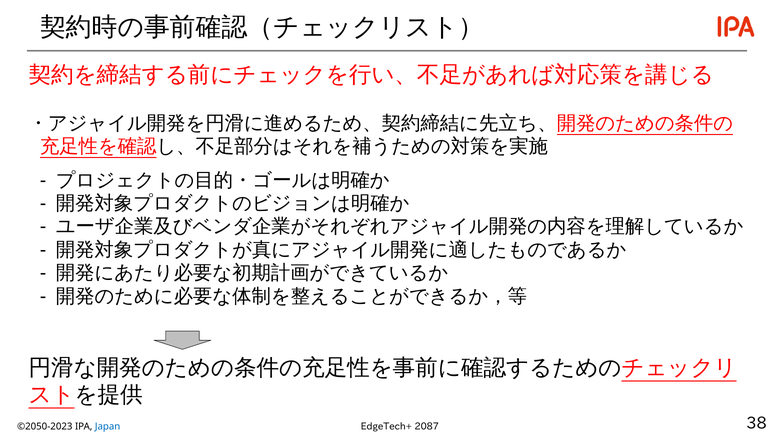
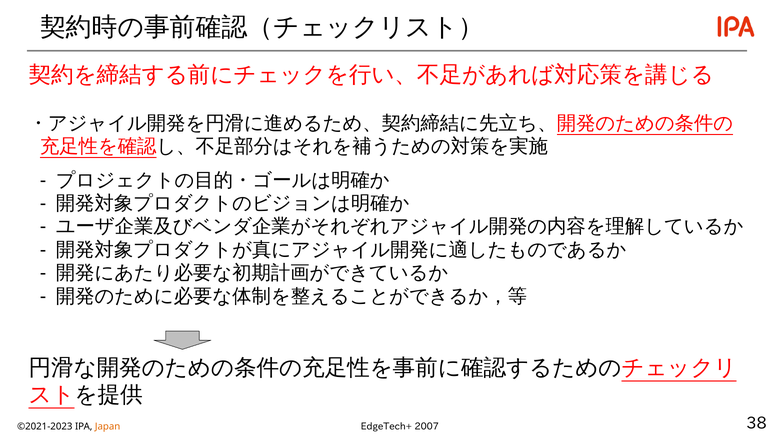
2087: 2087 -> 2007 (427, 427)
©2050-2023: ©2050-2023 -> ©2021-2023 (45, 427)
Japan colour: blue -> orange (108, 427)
